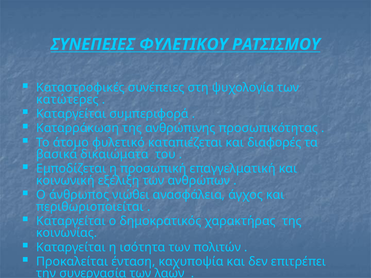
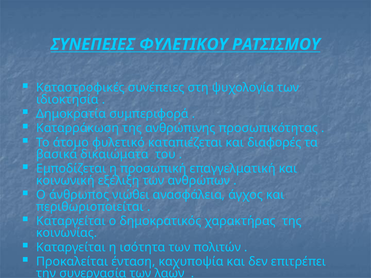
κατώτερες: κατώτερες -> ιδιοκτησία (67, 100)
Καταργείται: Καταργείται -> Δημοκρατία (71, 114)
